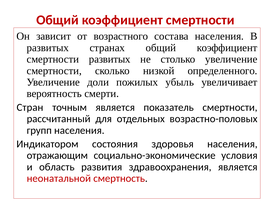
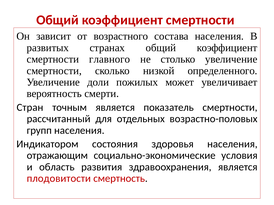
смертности развитых: развитых -> главного (110, 59)
убыль: убыль -> может (180, 82)
неонатальной: неонатальной -> плодовитости (59, 179)
